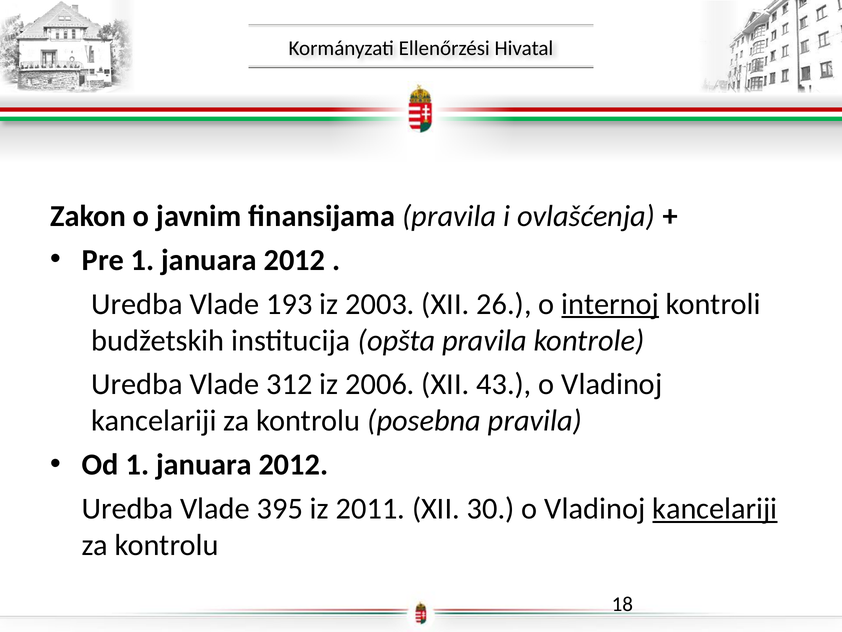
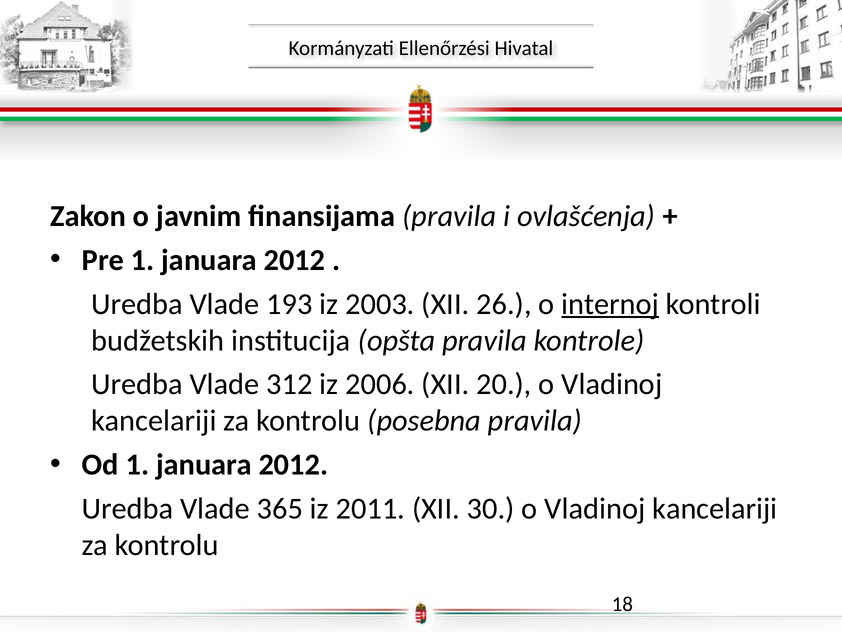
43: 43 -> 20 (504, 384)
395: 395 -> 365 (280, 509)
kancelariji underline: present -> none (715, 509)
